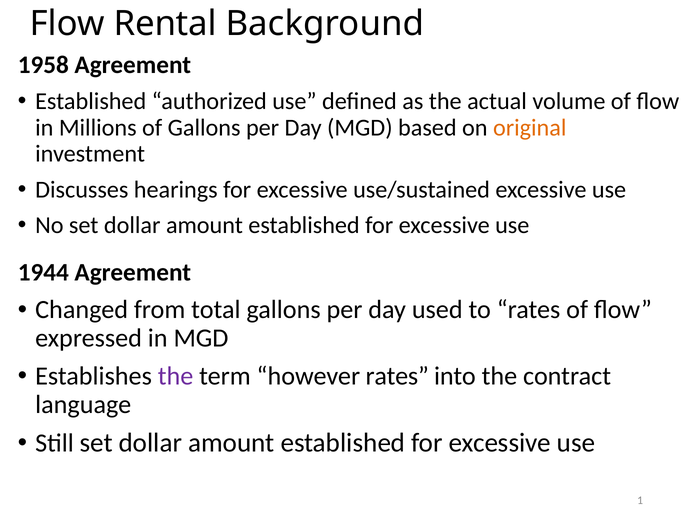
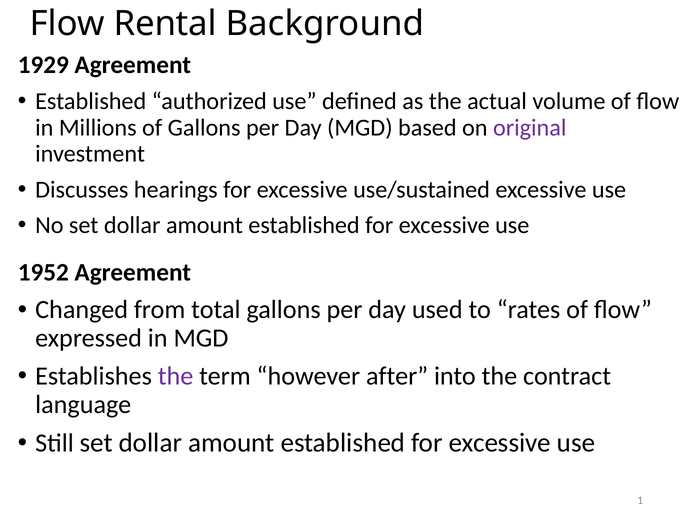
1958: 1958 -> 1929 (43, 65)
original colour: orange -> purple (530, 127)
1944: 1944 -> 1952 (43, 272)
however rates: rates -> after (397, 376)
